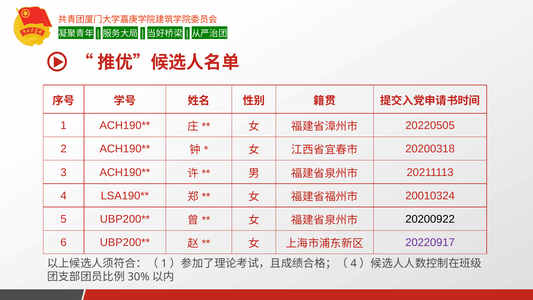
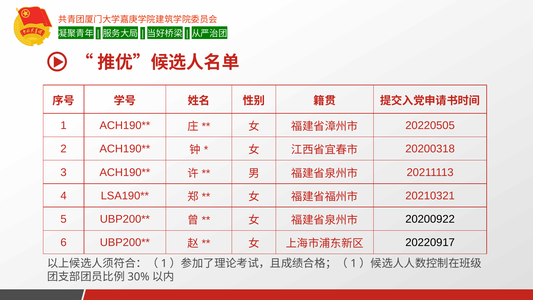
20010324: 20010324 -> 20210321 (430, 196)
20220917 colour: purple -> black (430, 242)
4: 4 -> 1 (354, 263)
